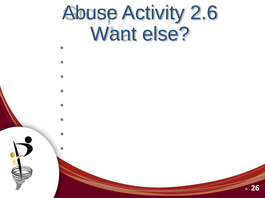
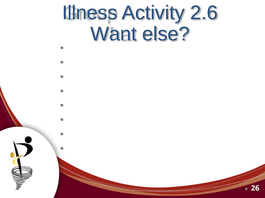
Abuse: Abuse -> Illness (90, 13)
